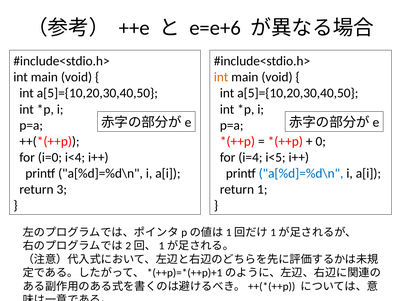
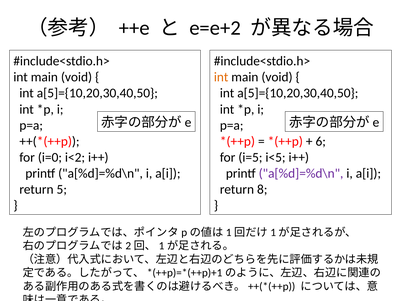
e=e+6: e=e+6 -> e=e+2 (215, 28)
0: 0 -> 6 (321, 141)
i<4: i<4 -> i<2 (75, 157)
i=4: i=4 -> i=5 (250, 157)
a[%d]=%d\n colour: blue -> purple (301, 173)
3: 3 -> 5 (62, 189)
1: 1 -> 8 (262, 189)
